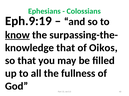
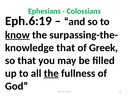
Eph.9:19: Eph.9:19 -> Eph.6:19 (28, 21)
Oikos: Oikos -> Greek (103, 48)
the underline: none -> present (51, 74)
